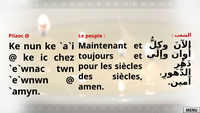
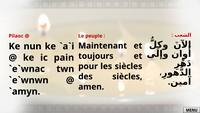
chez: chez -> pain (64, 57)
